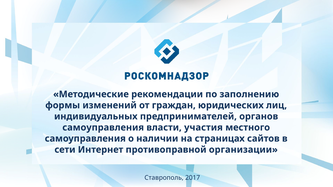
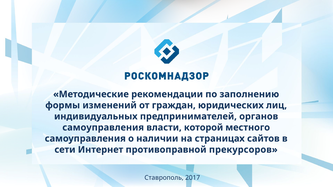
участия: участия -> которой (204, 128)
организации: организации -> прекурсоров (243, 150)
